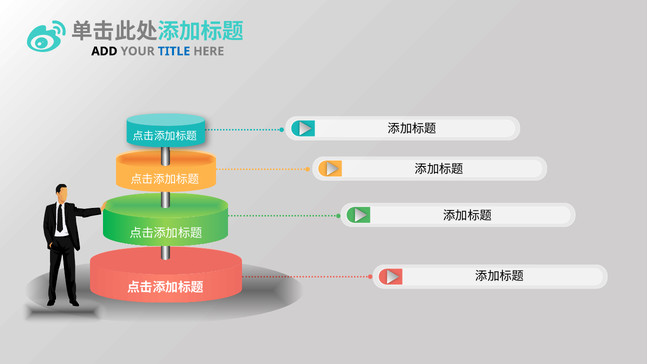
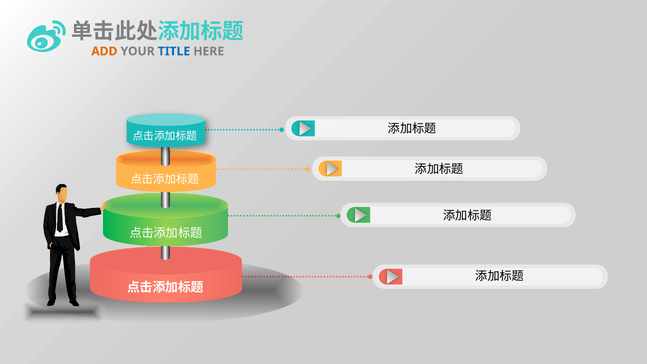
ADD colour: black -> orange (104, 51)
